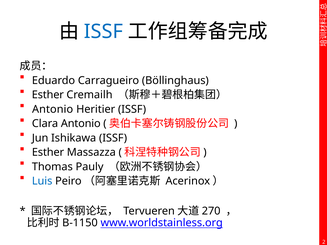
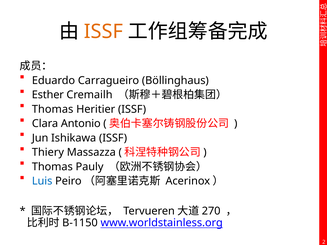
ISSF colour: blue -> orange (103, 32)
Antonio: Antonio -> Thomas (53, 109)
Esther: Esther -> Thiery (48, 152)
